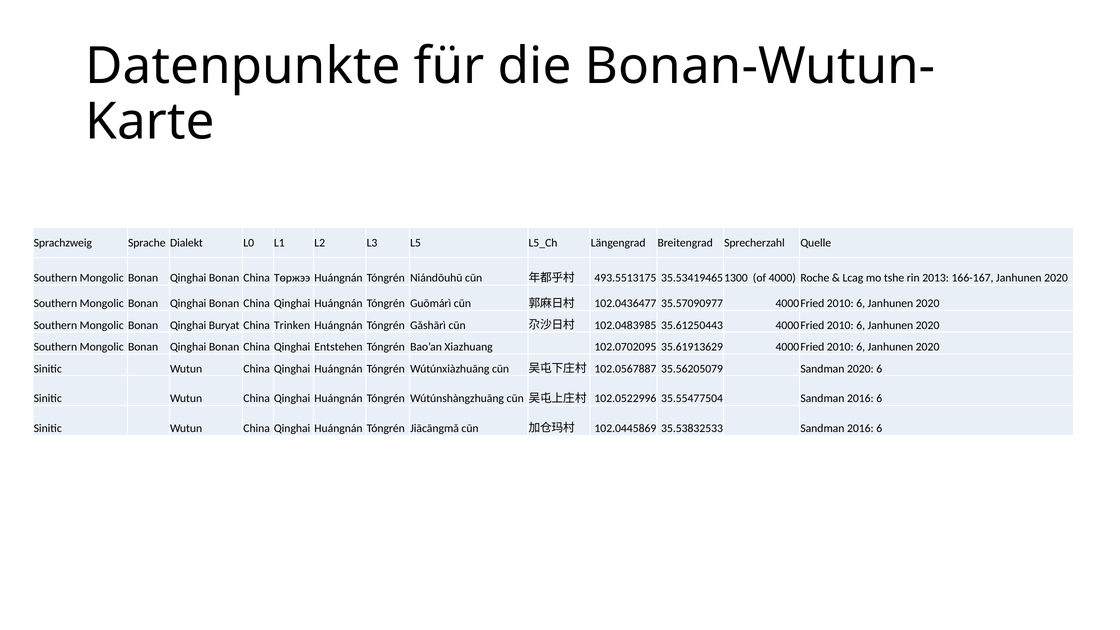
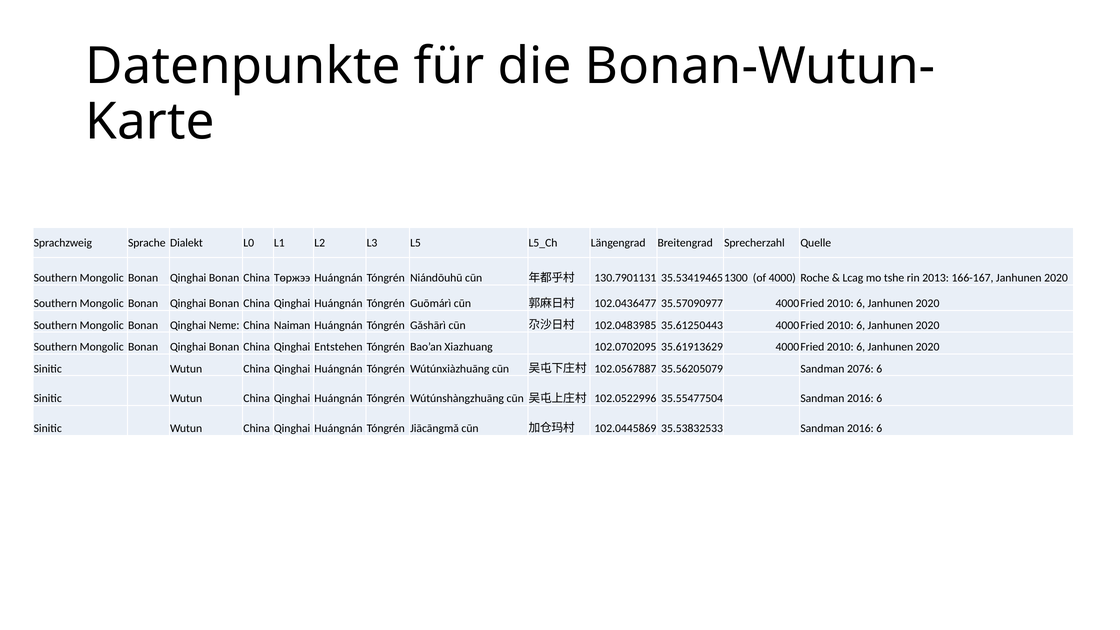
493.5513175: 493.5513175 -> 130.7901131 (625, 278)
Buryat: Buryat -> Nɐmɐː (224, 325)
Trinken: Trinken -> Naiman (292, 325)
Sandman 2020: 2020 -> 2076 (860, 369)
